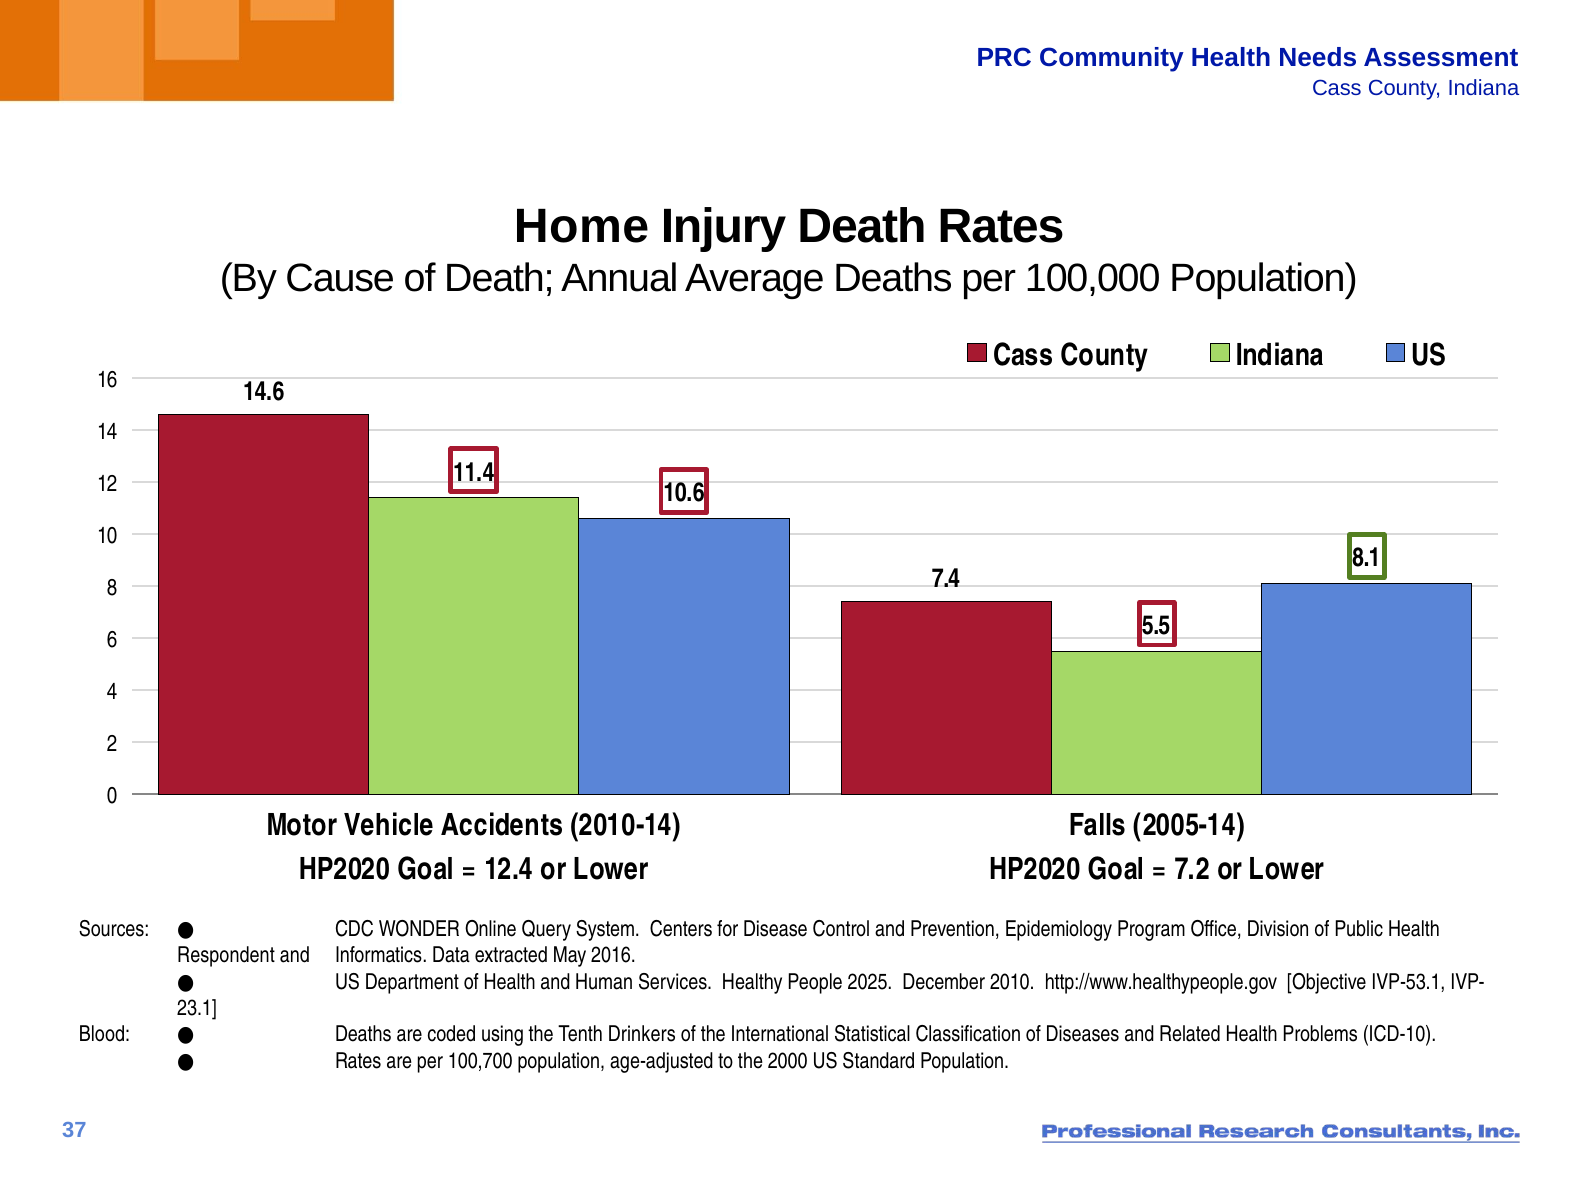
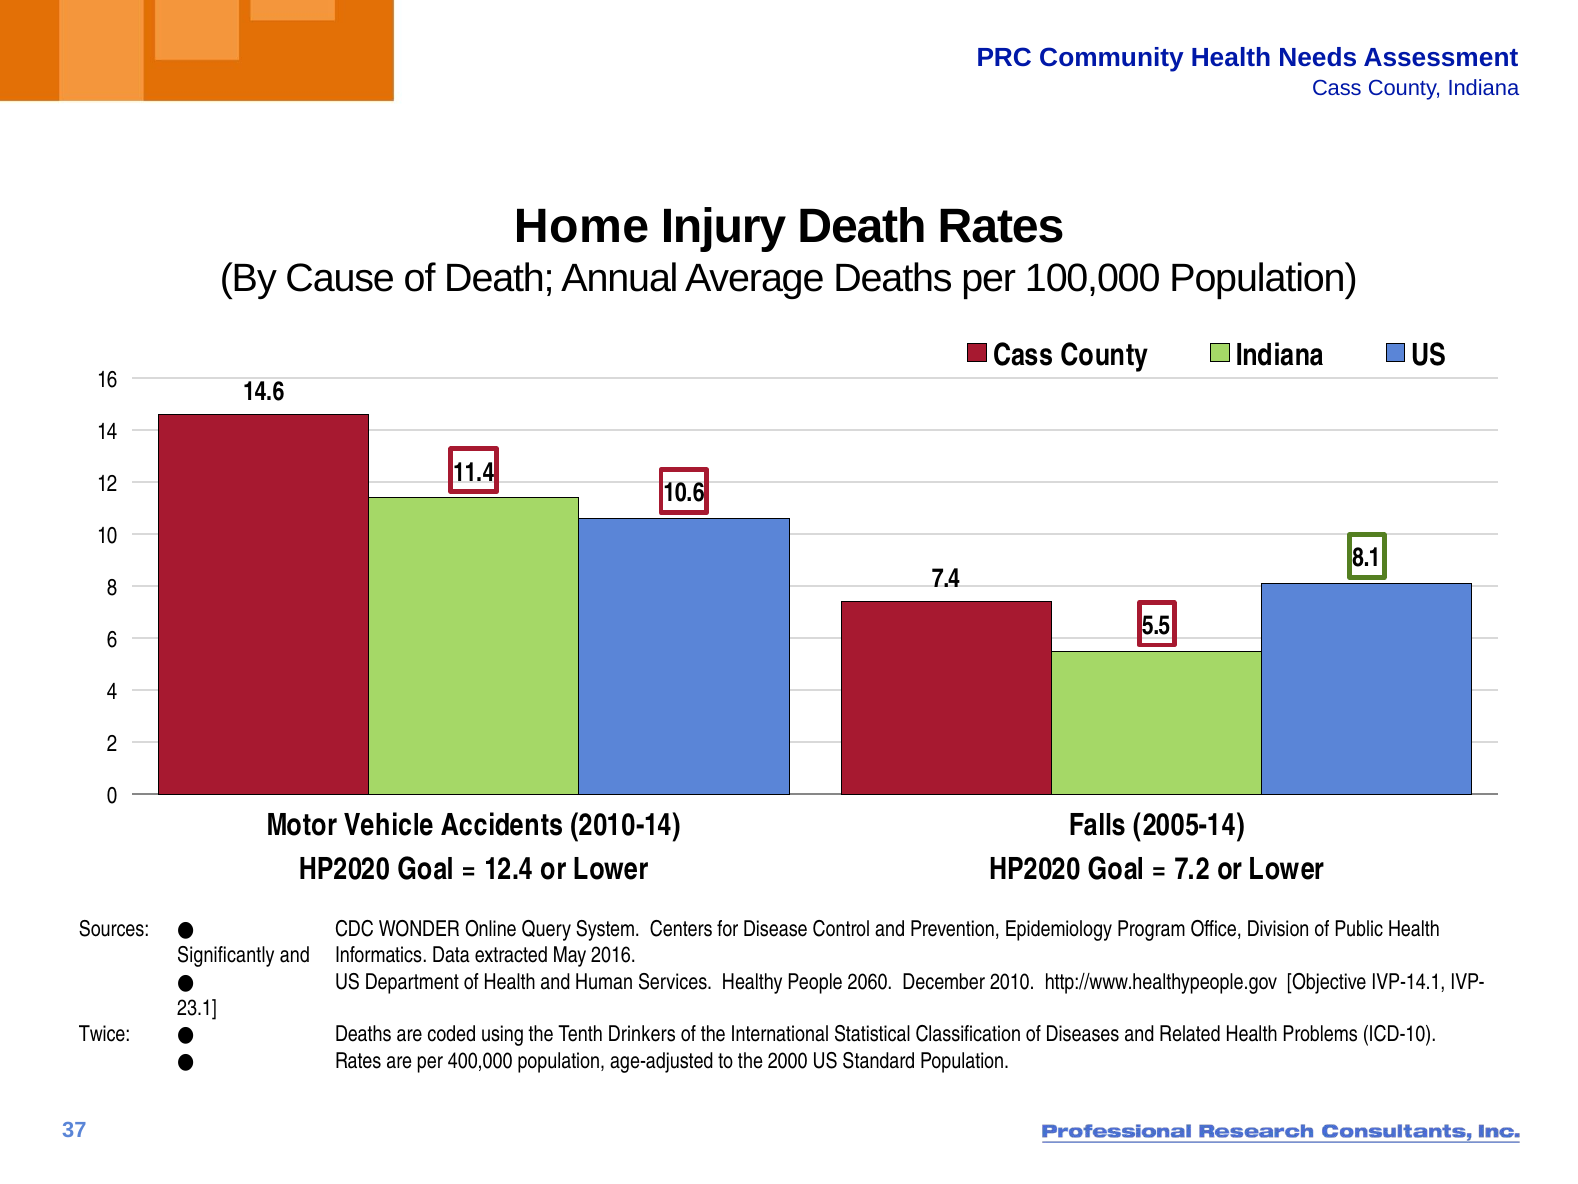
Respondent: Respondent -> Significantly (226, 955)
2025: 2025 -> 2060 (870, 982)
IVP-53.1: IVP-53.1 -> IVP-14.1 (1408, 982)
Blood: Blood -> Twice (105, 1034)
100,700: 100,700 -> 400,000 (480, 1061)
